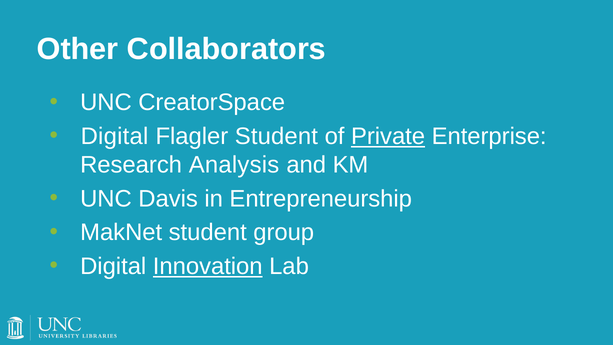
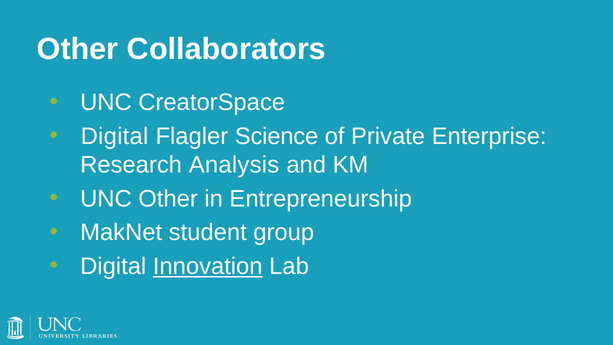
Flagler Student: Student -> Science (277, 136)
Private underline: present -> none (388, 136)
UNC Davis: Davis -> Other (168, 199)
